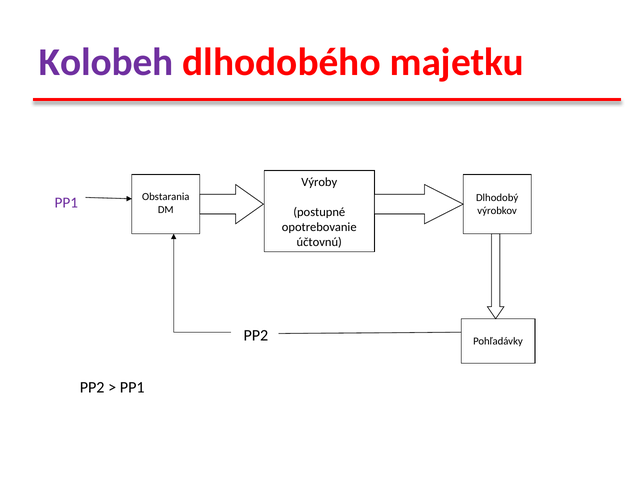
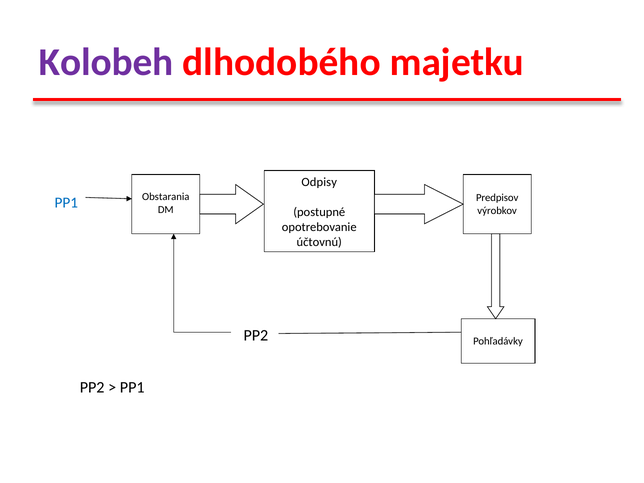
Výroby: Výroby -> Odpisy (319, 182)
Dlhodobý: Dlhodobý -> Predpisov (497, 198)
PP1 colour: purple -> blue (66, 203)
